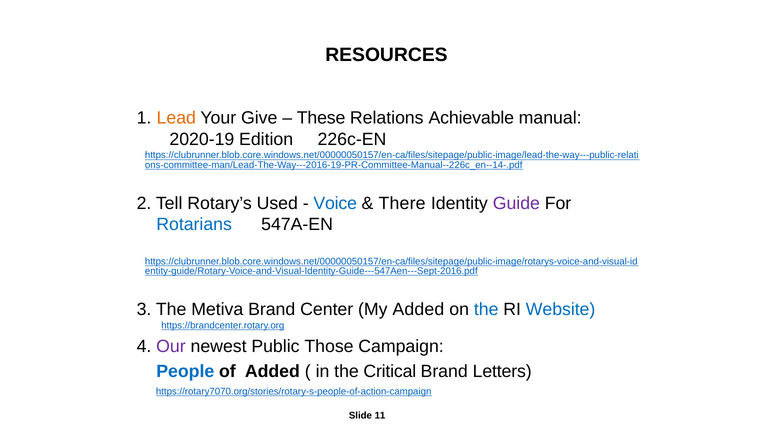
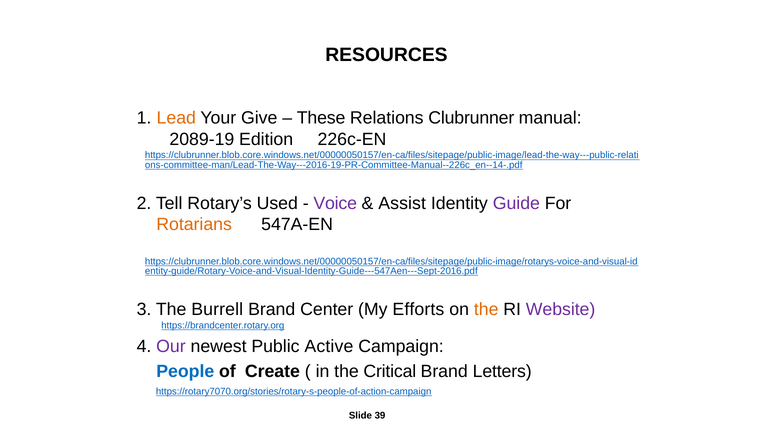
Achievable: Achievable -> Clubrunner (471, 118)
2020-19: 2020-19 -> 2089-19 (202, 139)
Voice colour: blue -> purple (335, 203)
There: There -> Assist (402, 203)
Rotarians colour: blue -> orange (194, 224)
Metiva: Metiva -> Burrell (217, 309)
My Added: Added -> Efforts (418, 309)
the colour: blue -> orange (486, 309)
Website colour: blue -> purple (561, 309)
Those: Those -> Active (329, 346)
of Added: Added -> Create (272, 371)
11: 11 -> 39 (380, 415)
